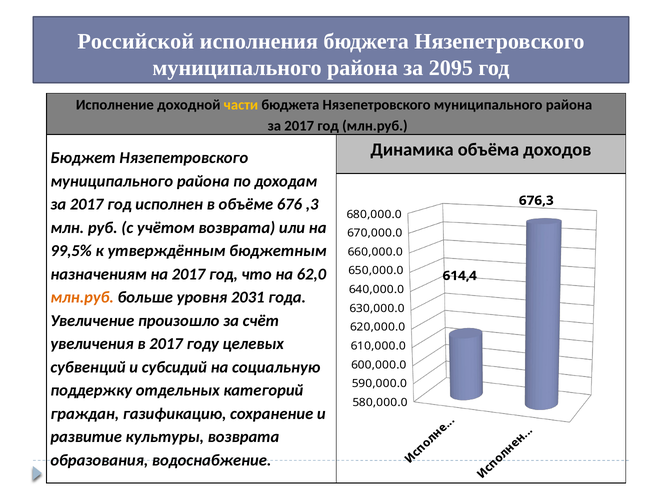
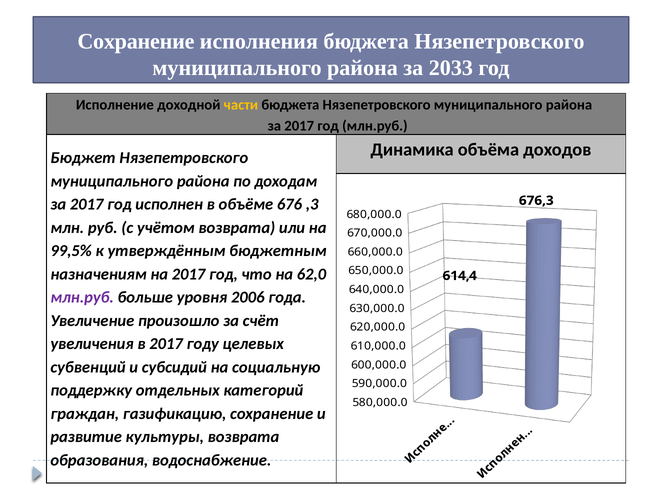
Российской: Российской -> Сохранение (136, 41)
2095: 2095 -> 2033 (451, 68)
млн.руб colour: orange -> purple (82, 297)
2031: 2031 -> 2006 (248, 297)
